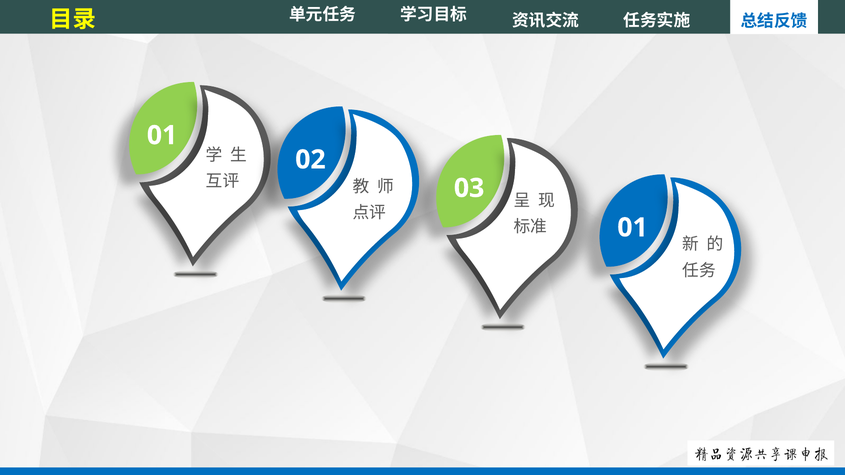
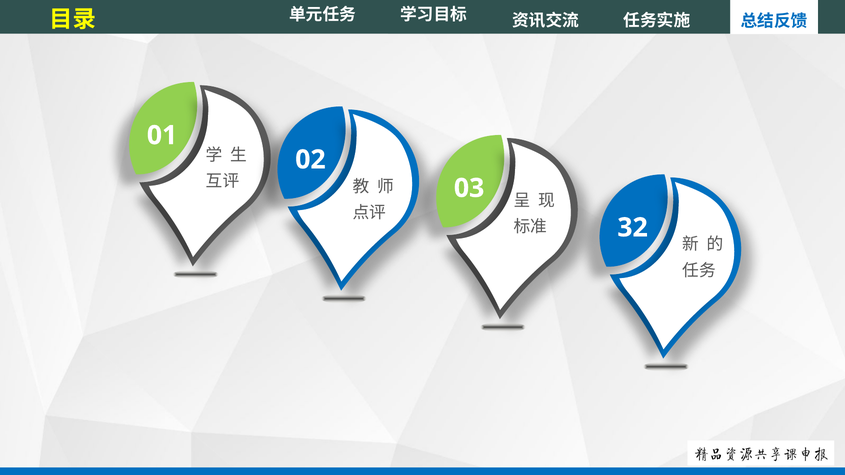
01: 01 -> 32 (633, 228)
